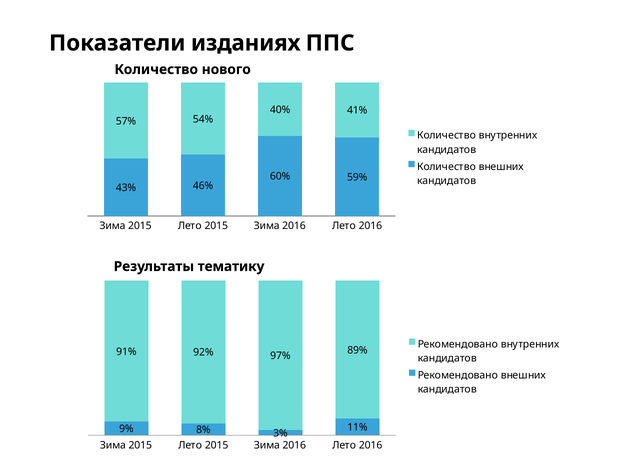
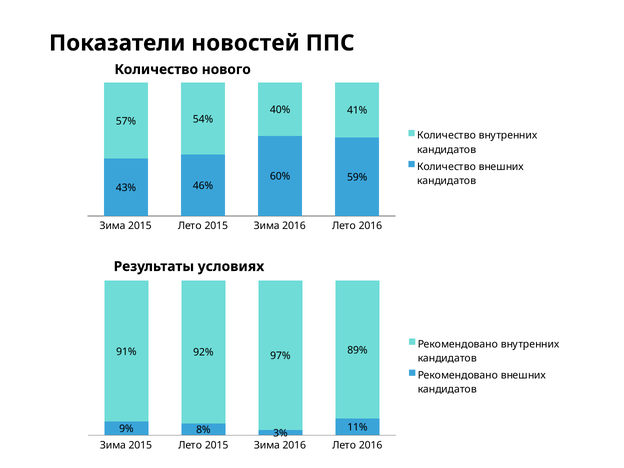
изданиях: изданиях -> новостей (246, 43)
тематику: тематику -> условиях (231, 266)
